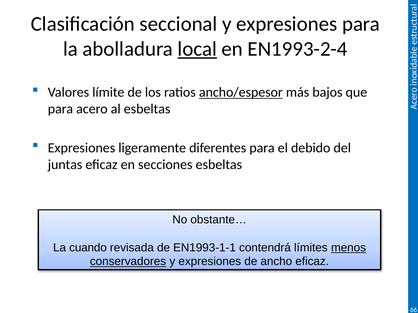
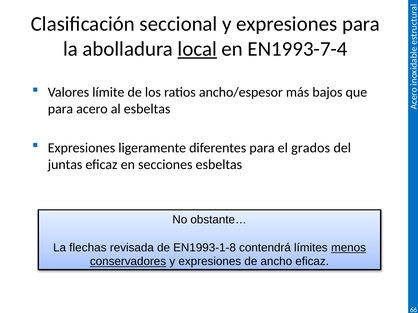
EN1993-2-4: EN1993-2-4 -> EN1993-7-4 (298, 49)
ancho/espesor underline: present -> none (241, 92)
debido: debido -> grados (311, 148)
cuando: cuando -> flechas (88, 248)
EN1993-1-1: EN1993-1-1 -> EN1993-1-8 (205, 248)
